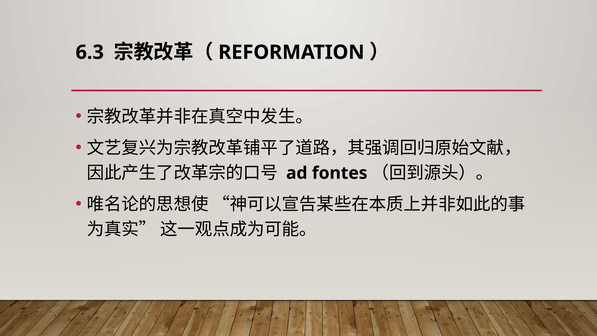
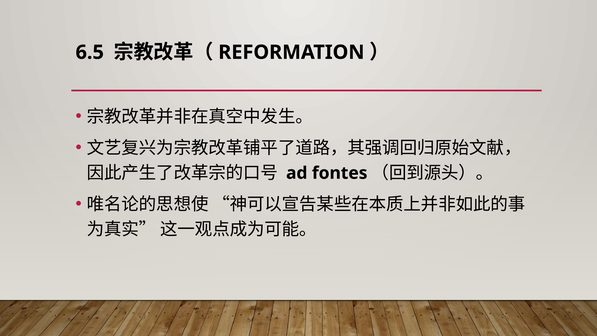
6.3: 6.3 -> 6.5 (90, 52)
